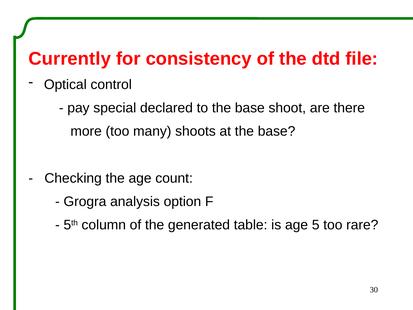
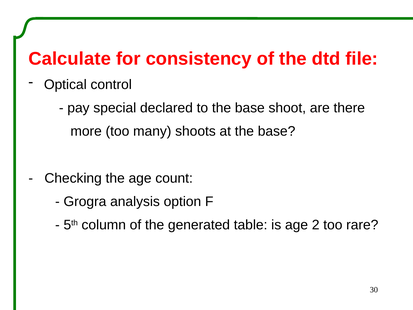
Currently: Currently -> Calculate (70, 59)
5: 5 -> 2 (316, 225)
